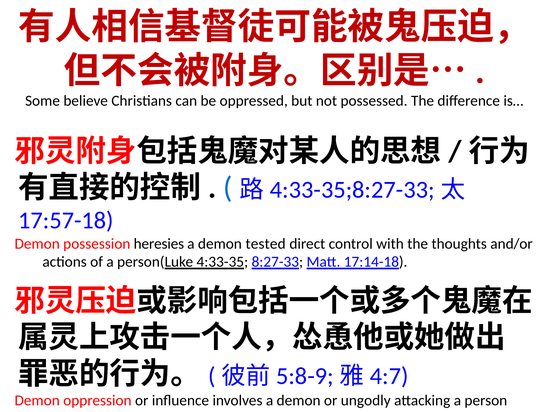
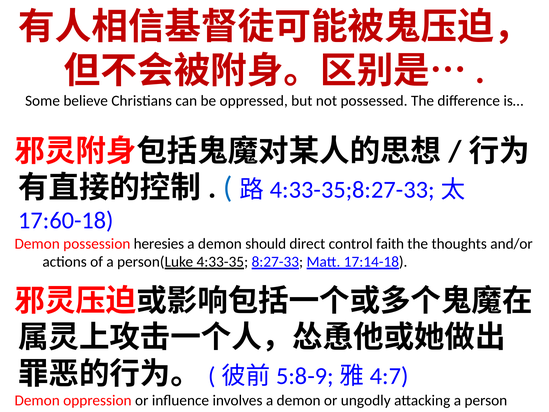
17:57-18: 17:57-18 -> 17:60-18 (66, 220)
tested: tested -> should (266, 243)
with: with -> faith (390, 243)
